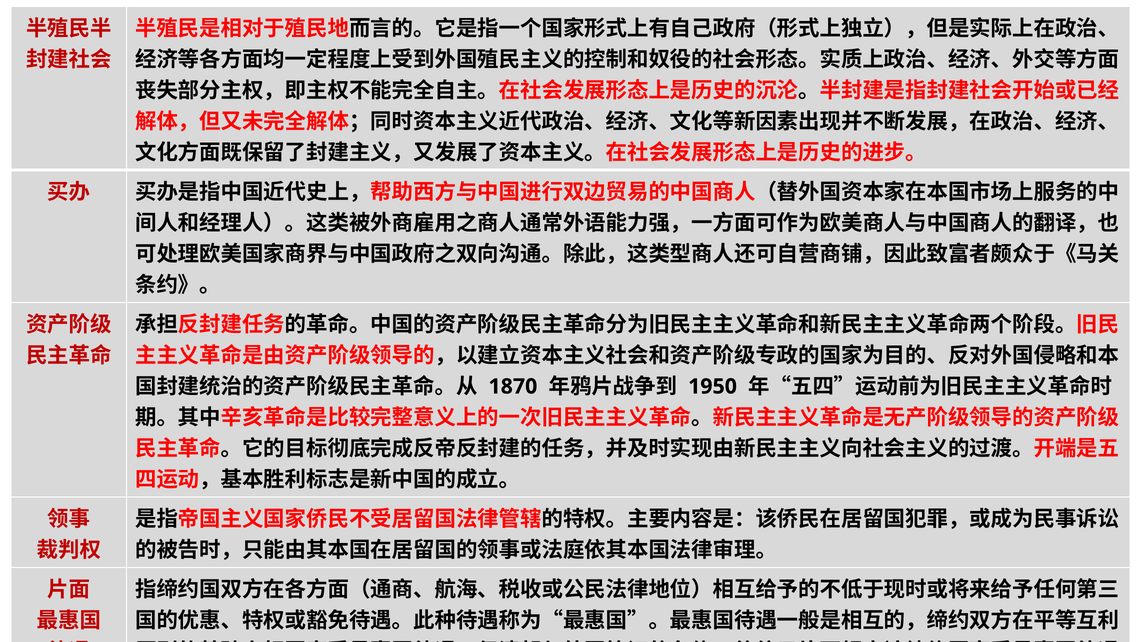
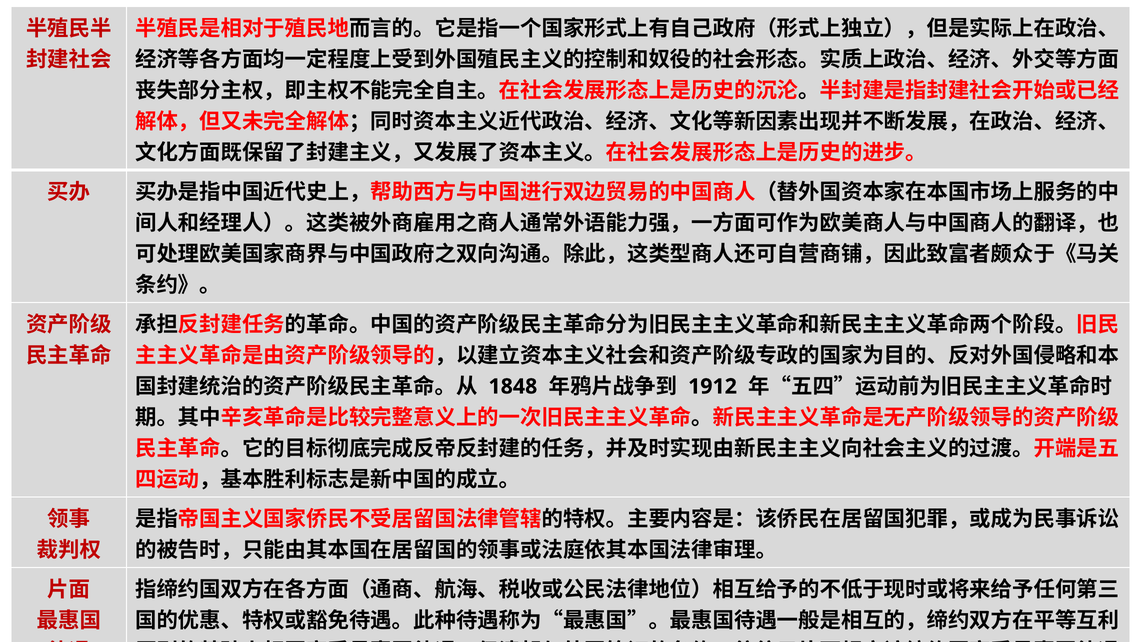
1870: 1870 -> 1848 (513, 386)
1950: 1950 -> 1912 (713, 386)
